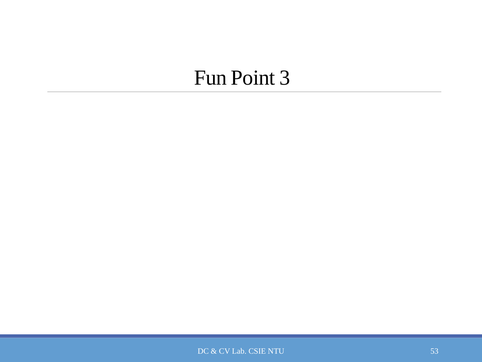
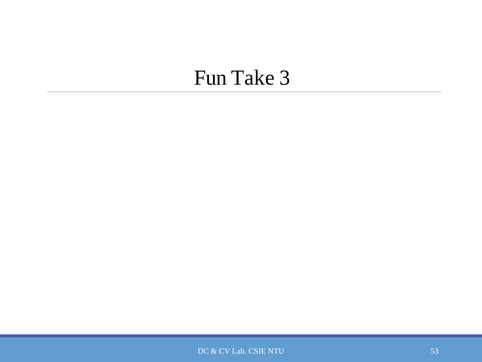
Point: Point -> Take (253, 78)
